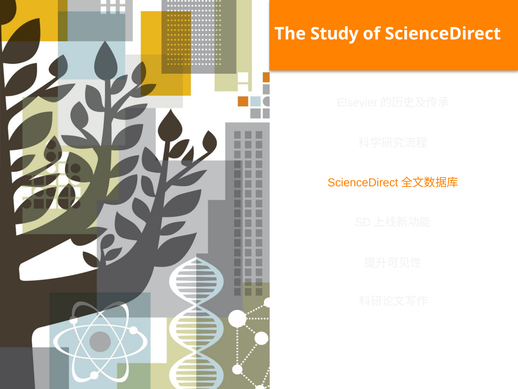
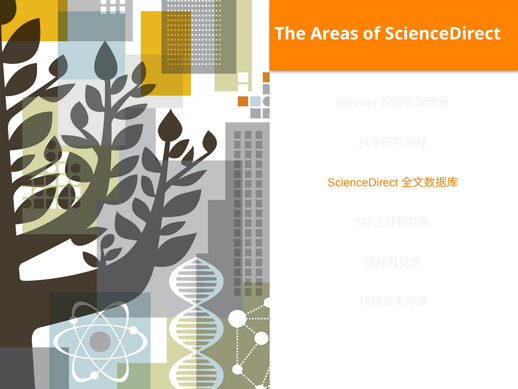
Study: Study -> Areas (334, 34)
